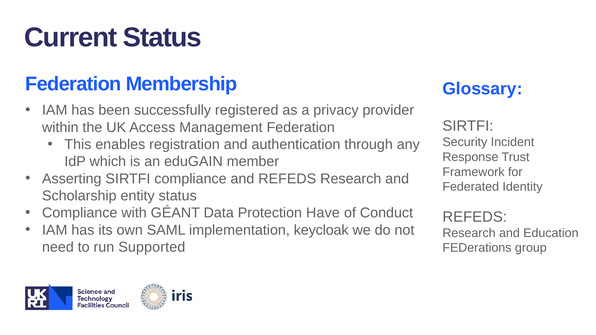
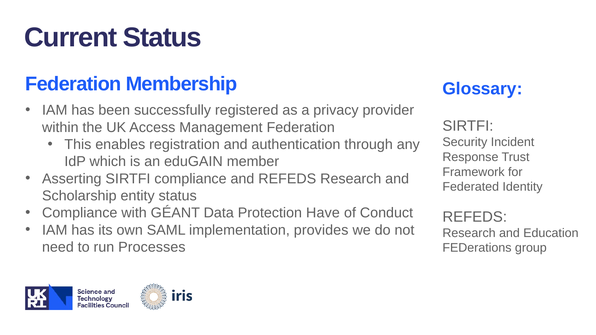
keycloak: keycloak -> provides (321, 230)
Supported: Supported -> Processes (152, 247)
